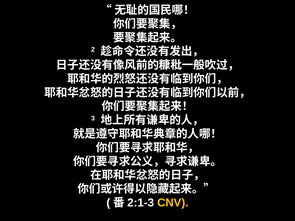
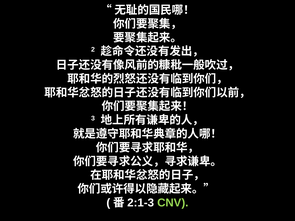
CNV colour: yellow -> light green (173, 203)
